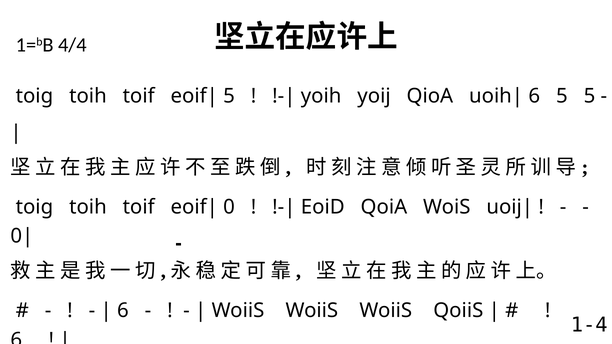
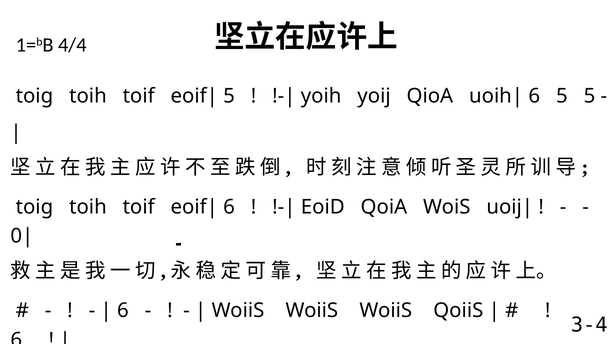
0: 0 -> 6 (229, 207)
1-4: 1-4 -> 3-4 (589, 325)
